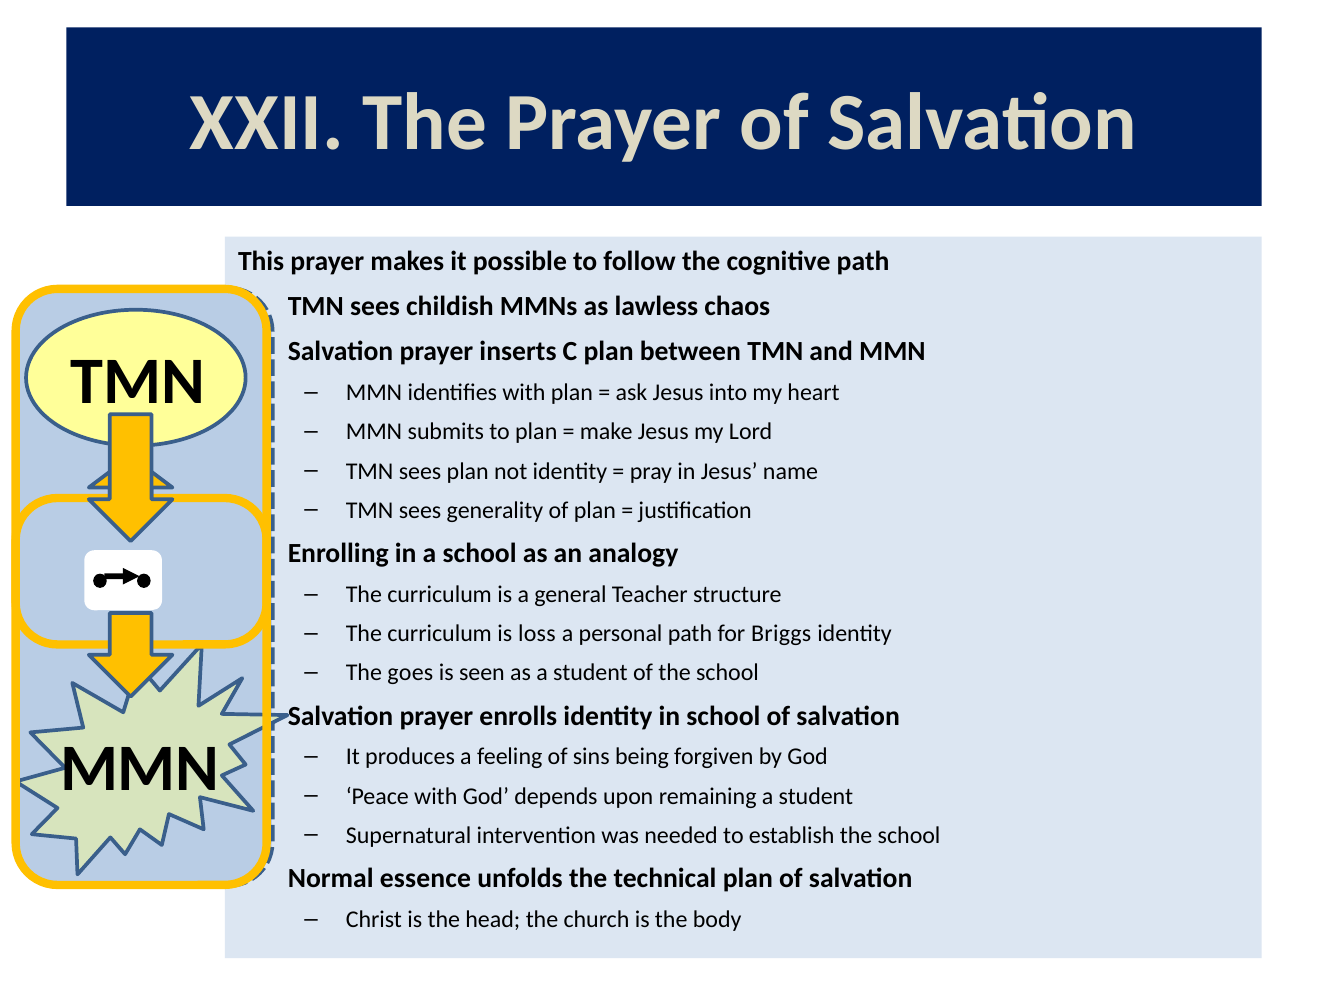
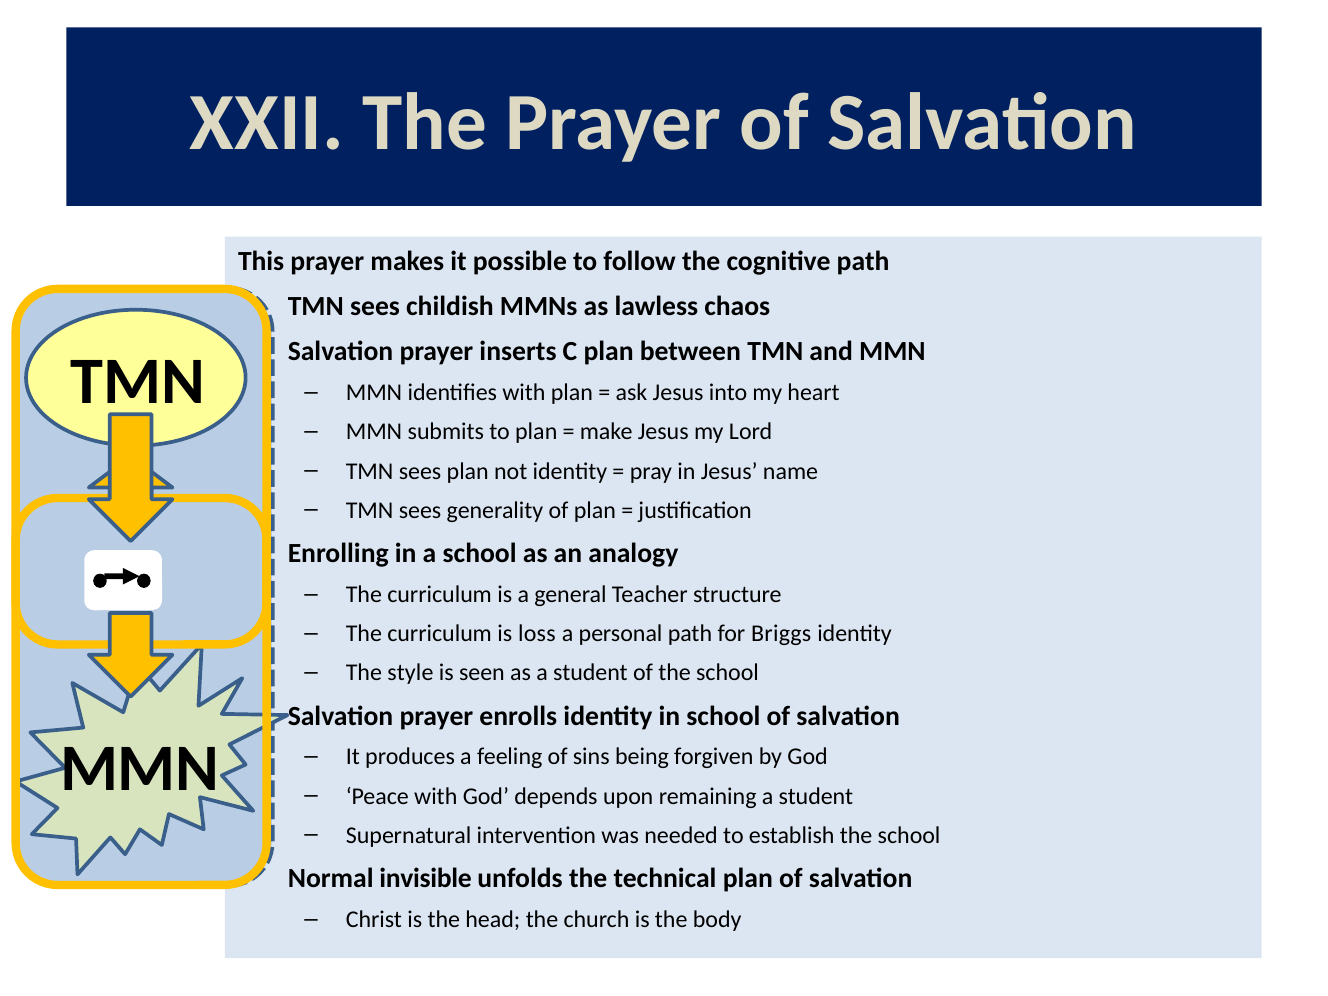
goes: goes -> style (410, 673)
essence: essence -> invisible (426, 878)
